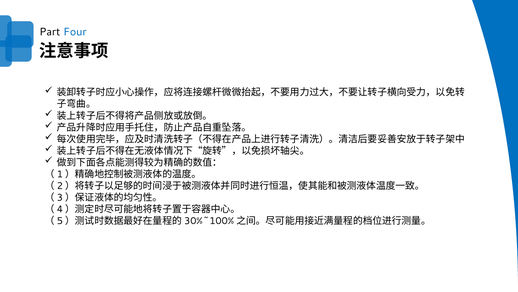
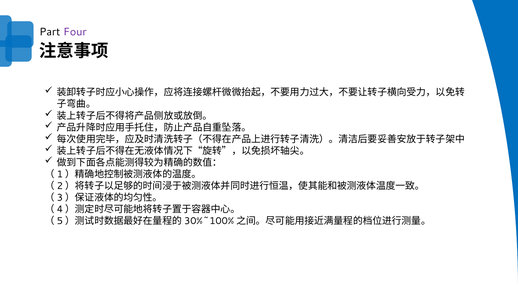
Four colour: blue -> purple (75, 32)
